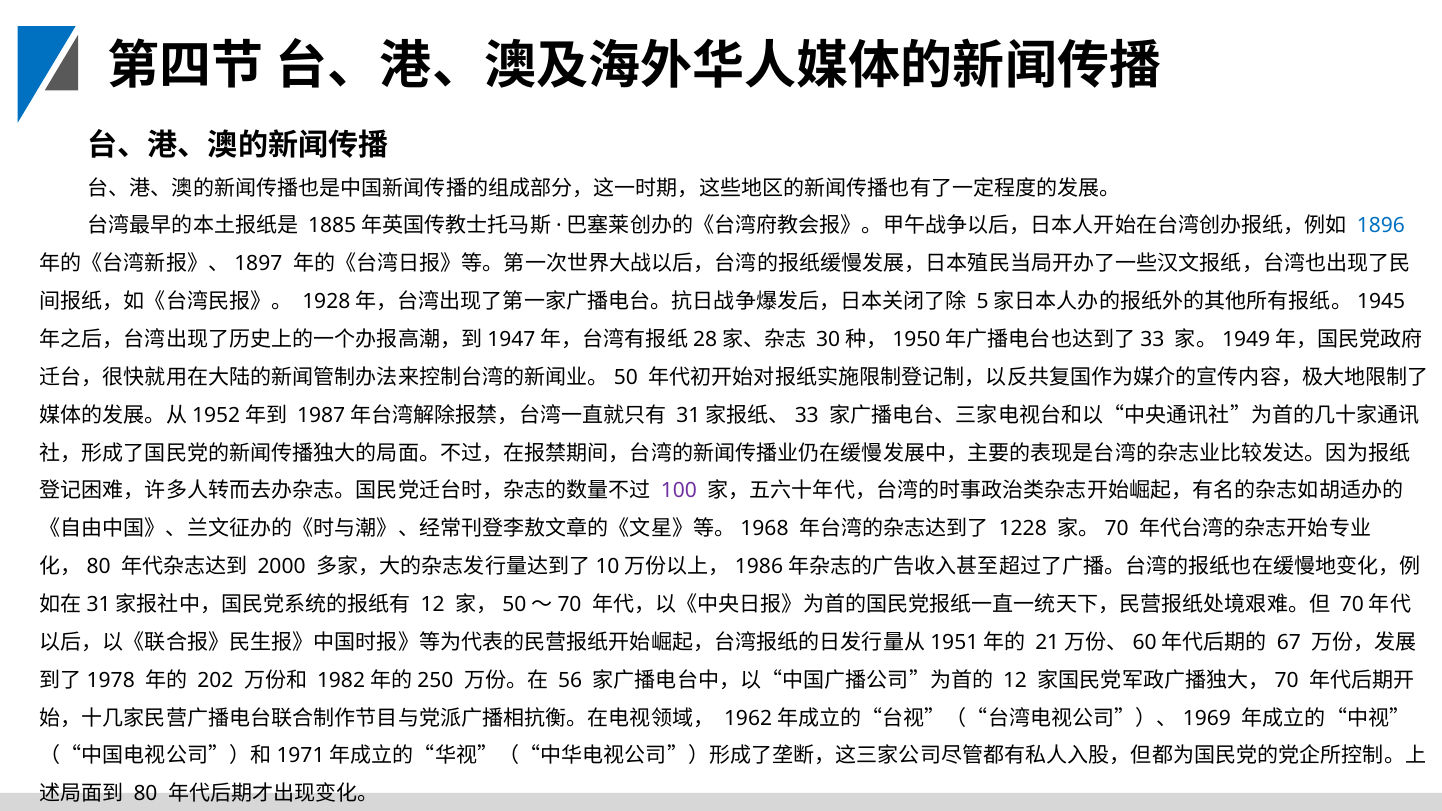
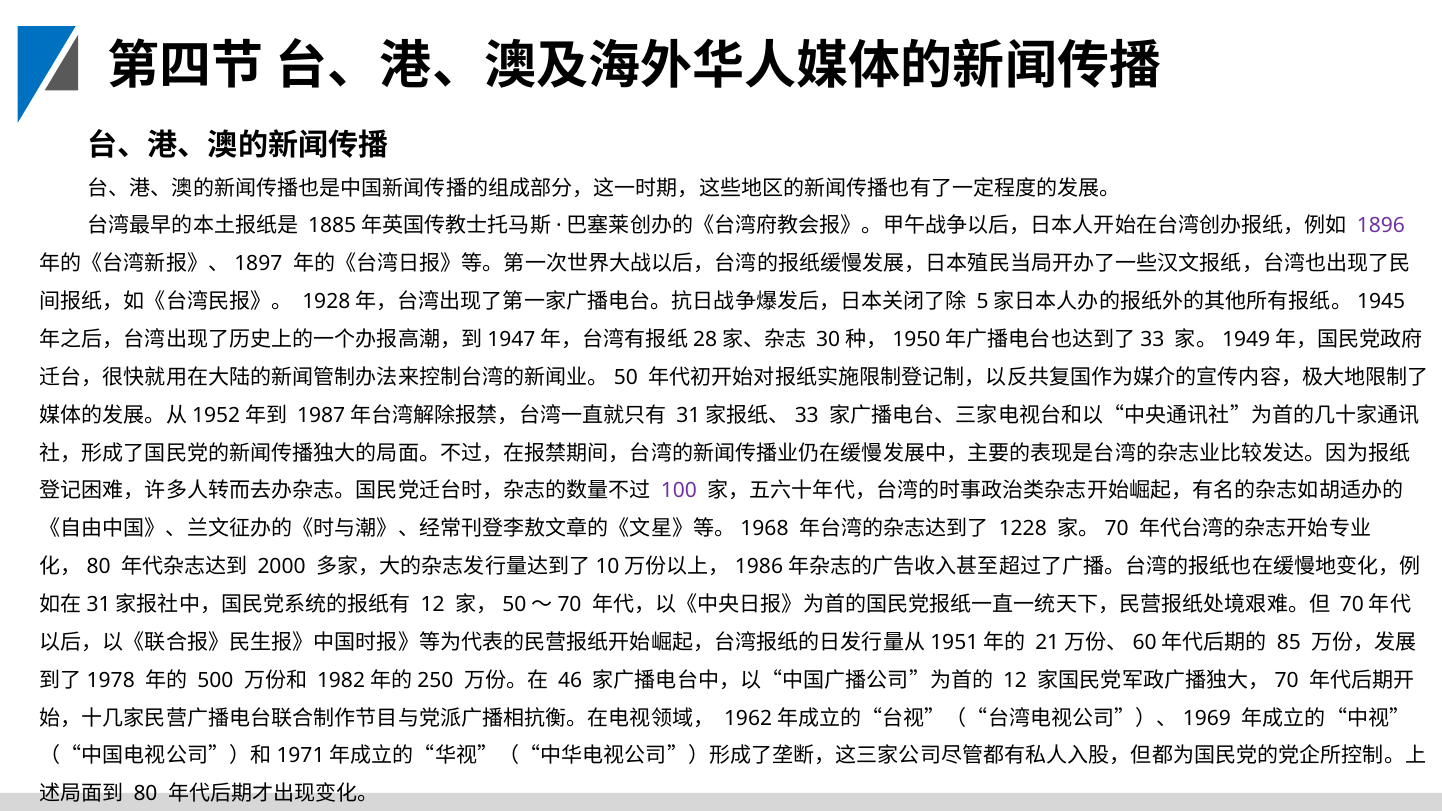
1896 colour: blue -> purple (1381, 226)
67: 67 -> 85 (1289, 642)
202: 202 -> 500 (215, 680)
56: 56 -> 46 (570, 680)
